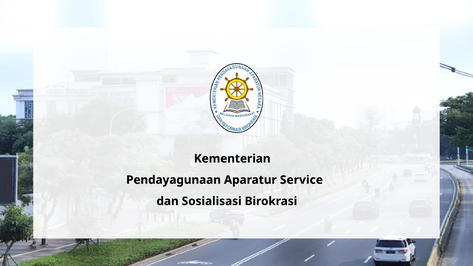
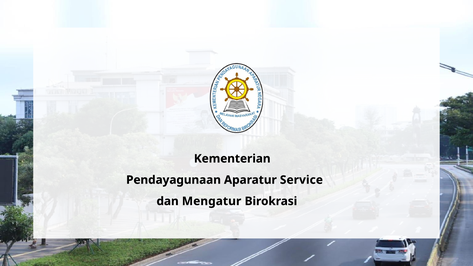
Sosialisasi: Sosialisasi -> Mengatur (212, 201)
